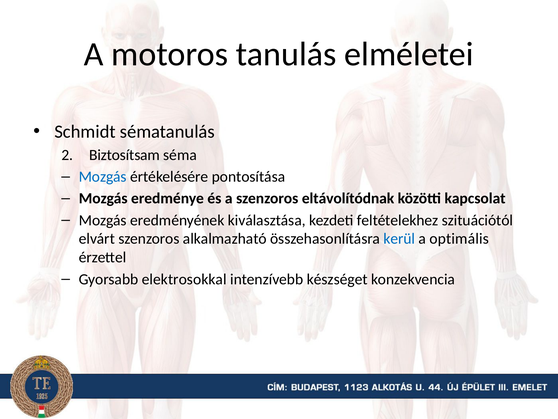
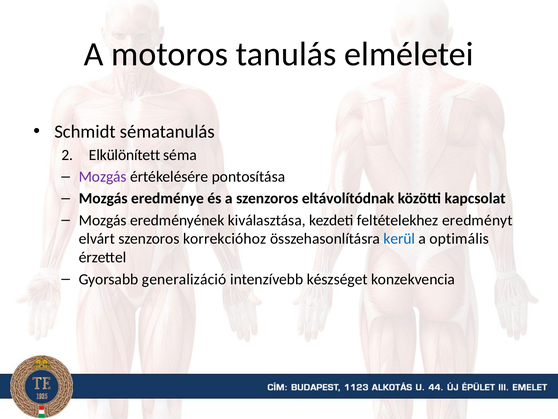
Biztosítsam: Biztosítsam -> Elkülönített (125, 155)
Mozgás colour: blue -> purple (103, 177)
szituációtól: szituációtól -> eredményt (477, 220)
alkalmazható: alkalmazható -> korrekcióhoz (225, 239)
elektrosokkal: elektrosokkal -> generalizáció (184, 279)
